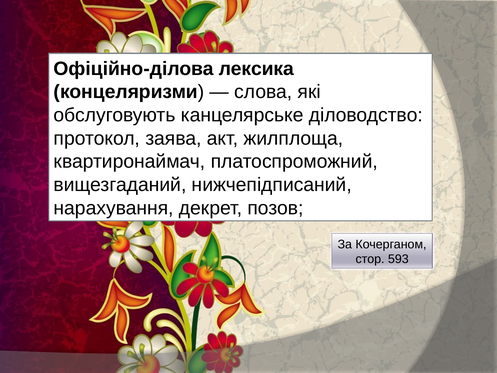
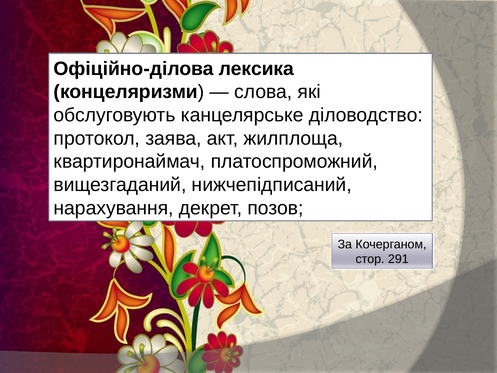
593: 593 -> 291 (398, 259)
